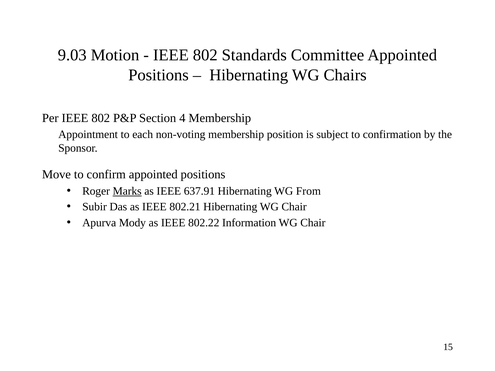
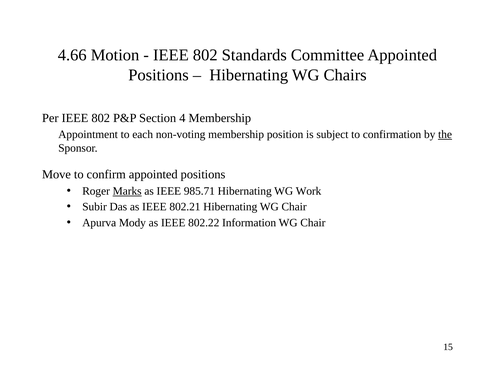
9.03: 9.03 -> 4.66 (72, 55)
the underline: none -> present (445, 134)
637.91: 637.91 -> 985.71 (199, 191)
From: From -> Work (309, 191)
